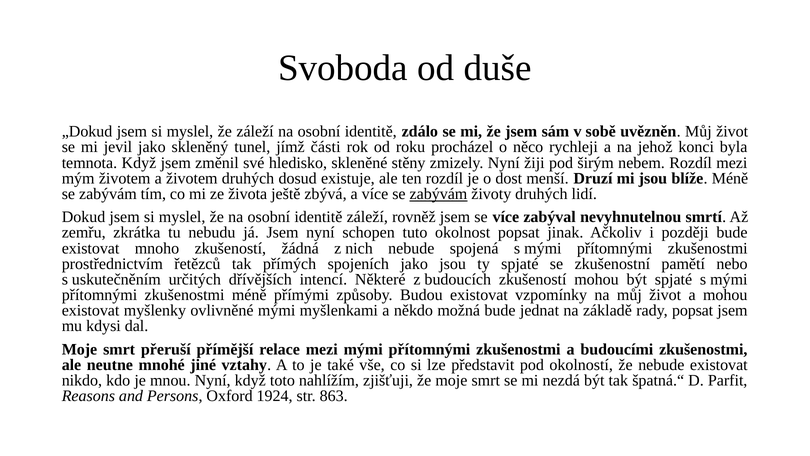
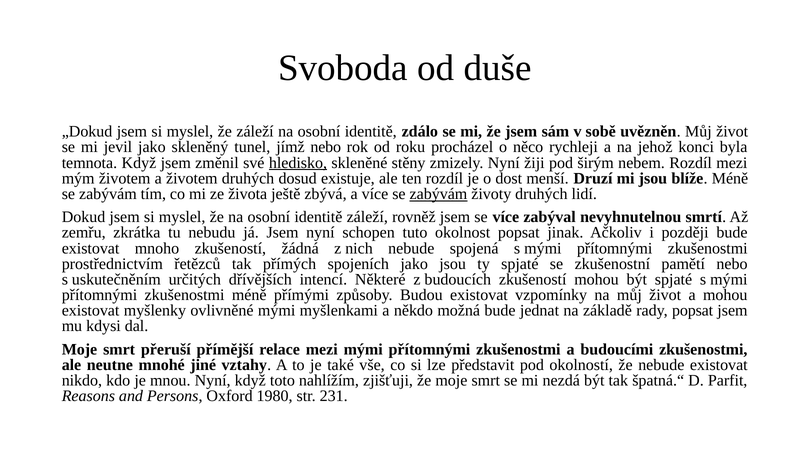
jímž části: části -> nebo (326, 147)
hledisko underline: none -> present (298, 163)
1924: 1924 -> 1980 (275, 396)
863: 863 -> 231 (334, 396)
